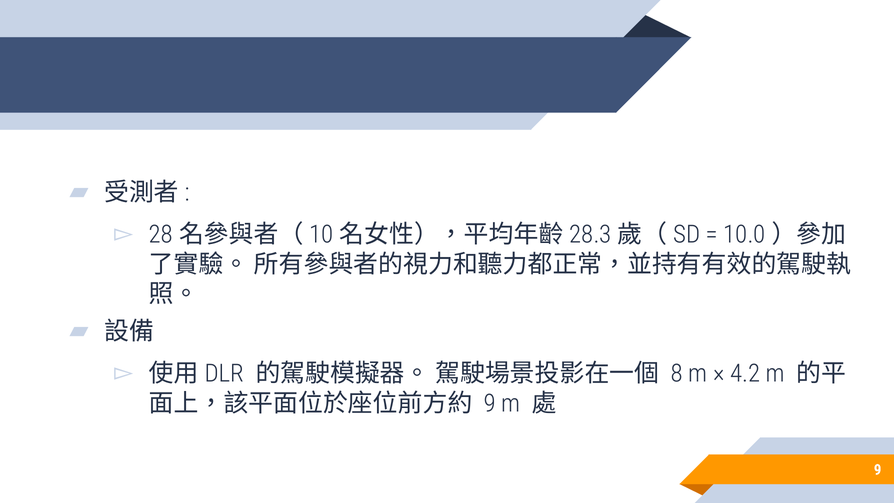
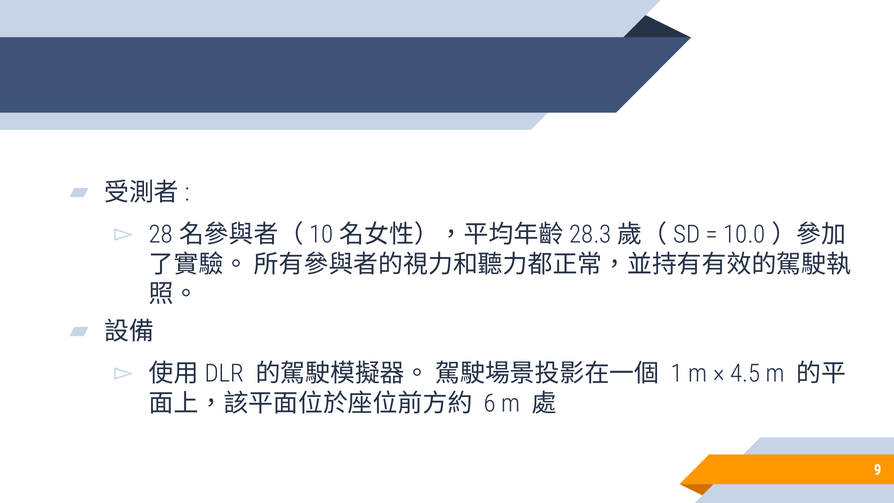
8: 8 -> 1 (677, 374)
4.2: 4.2 -> 4.5 (745, 374)
9: 9 -> 6 (490, 403)
